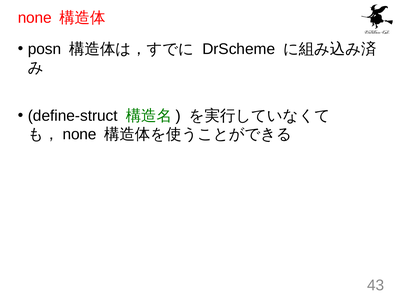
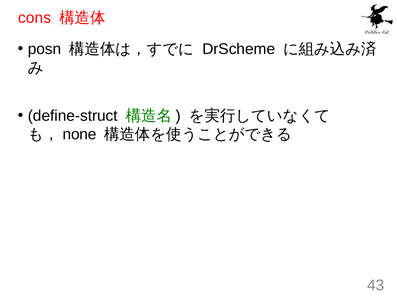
none: none -> cons (35, 18)
